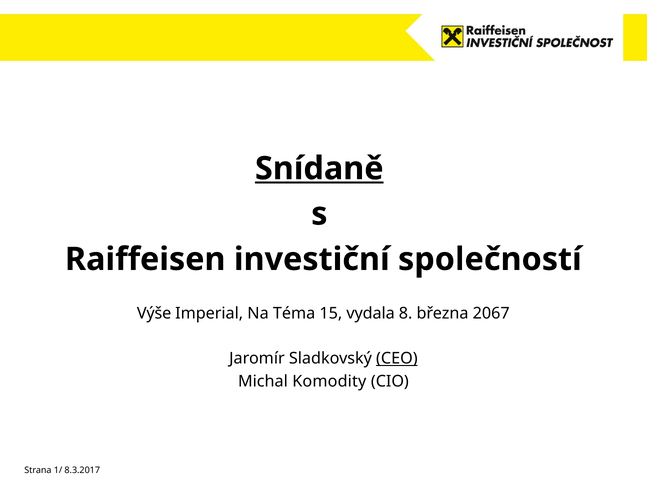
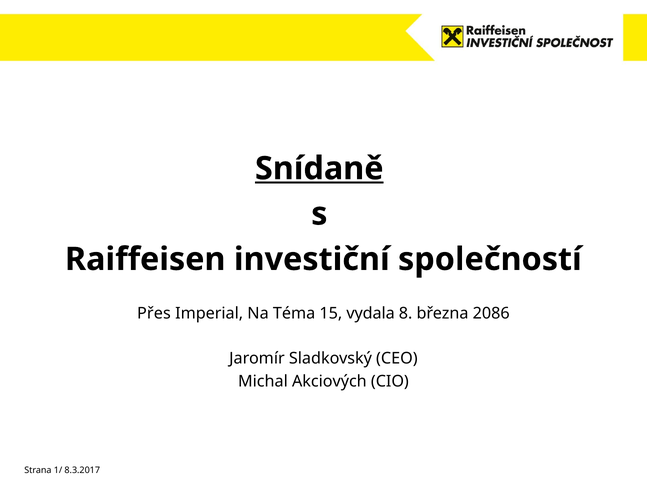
Výše: Výše -> Přes (154, 313)
2067: 2067 -> 2086 (491, 313)
CEO underline: present -> none (397, 358)
Komodity: Komodity -> Akciových (329, 381)
